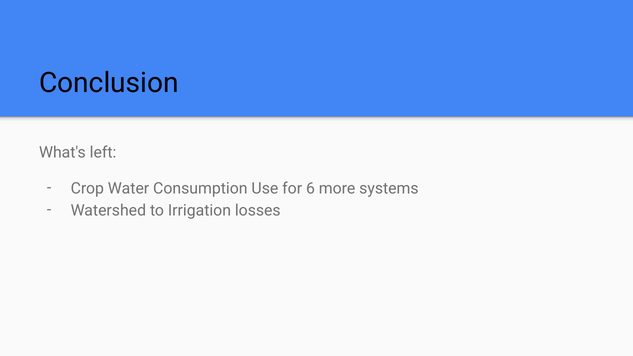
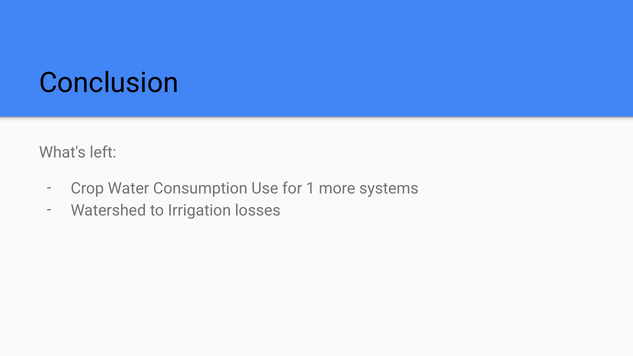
6: 6 -> 1 (310, 189)
